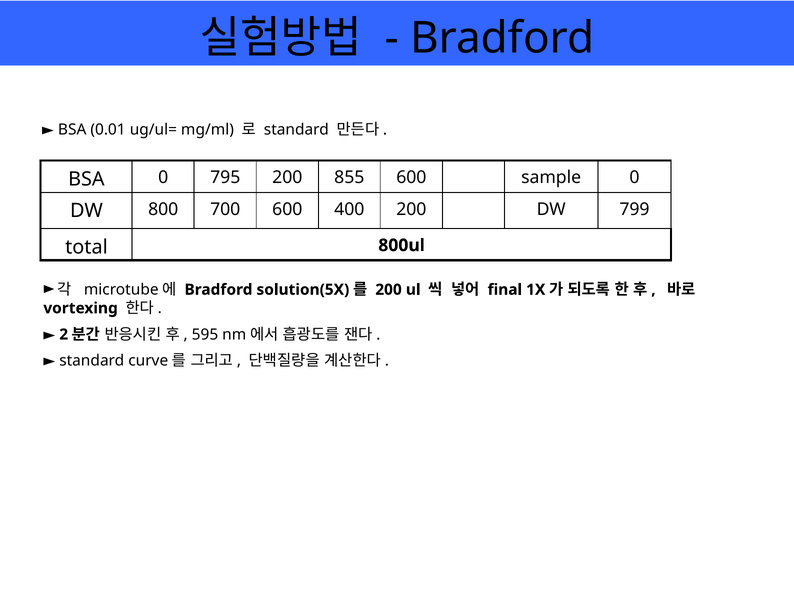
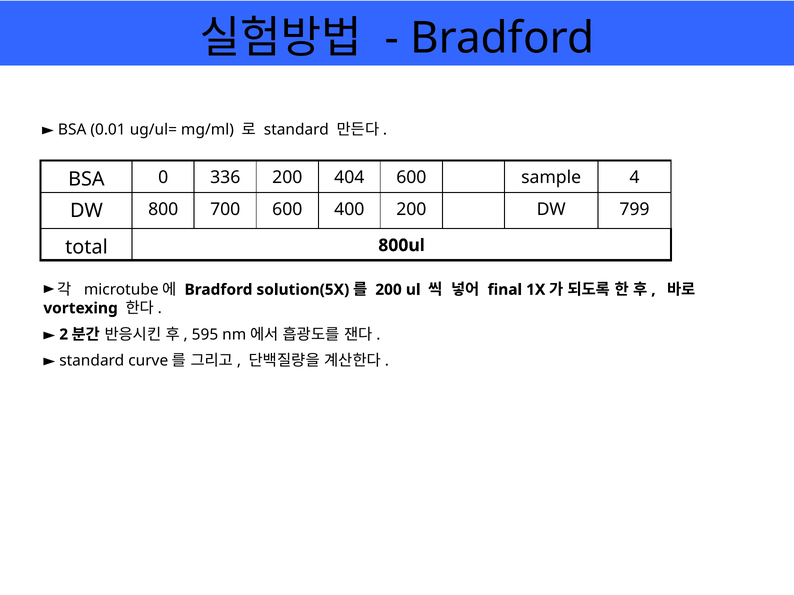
795: 795 -> 336 (225, 178)
855: 855 -> 404 (349, 178)
sample 0: 0 -> 4 (635, 178)
